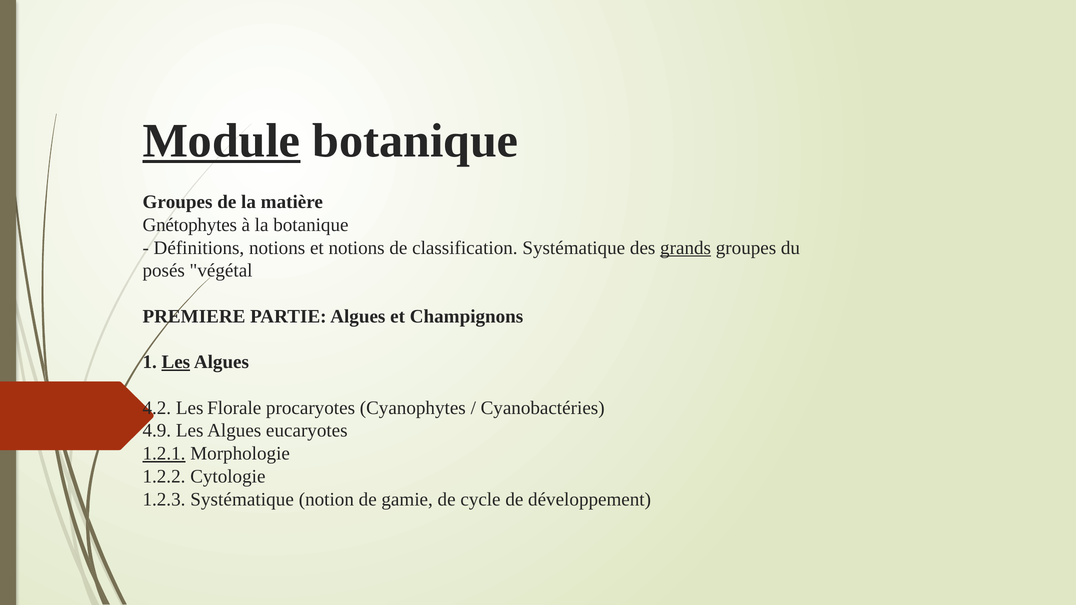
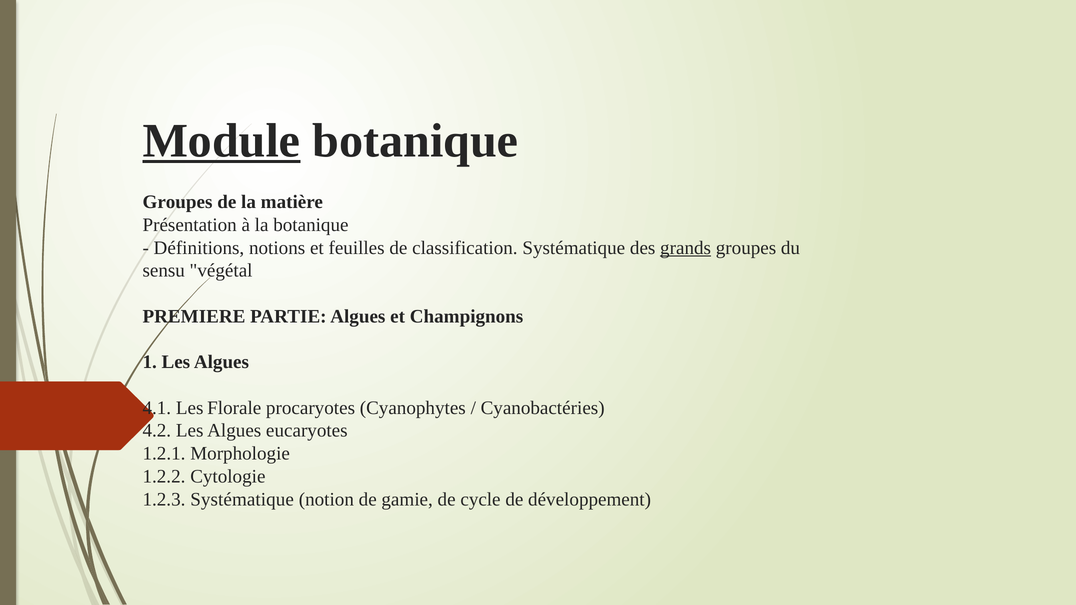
Gnétophytes: Gnétophytes -> Présentation (190, 225)
et notions: notions -> feuilles (357, 248)
posés: posés -> sensu (164, 271)
Les underline: present -> none (176, 362)
4.2: 4.2 -> 4.1 (157, 408)
4.9: 4.9 -> 4.2 (157, 431)
1.2.1 underline: present -> none (164, 454)
